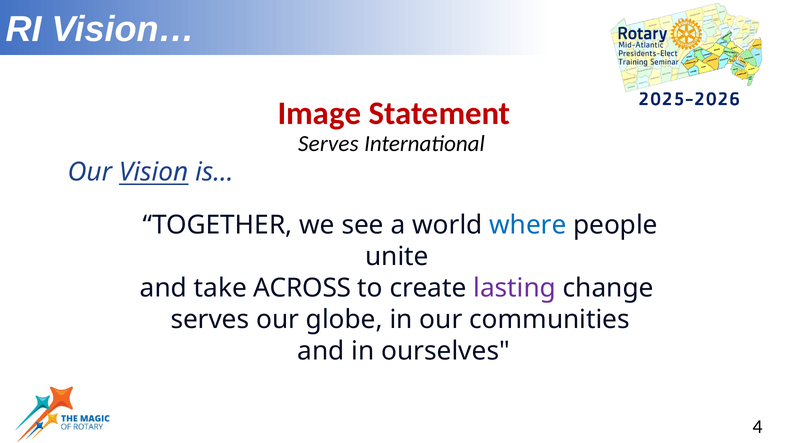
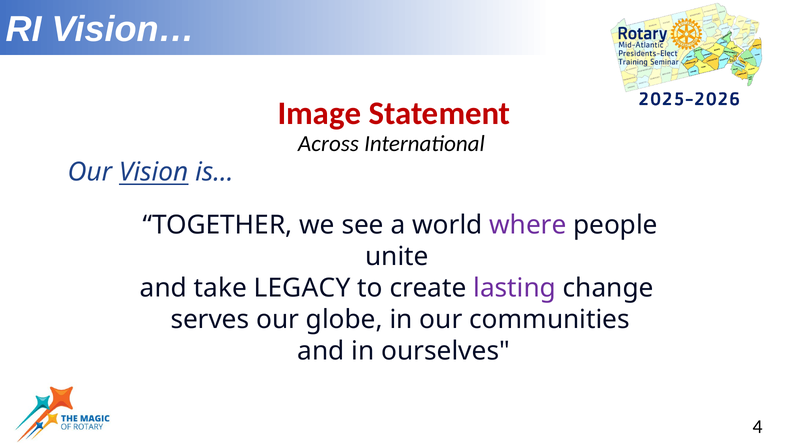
Serves: Serves -> Across (328, 144)
where colour: blue -> purple (528, 225)
ACROSS: ACROSS -> LEGACY (302, 288)
